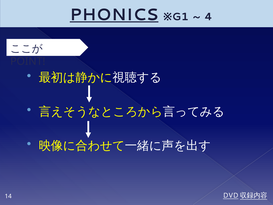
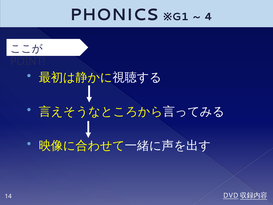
PHONICS underline: present -> none (114, 15)
